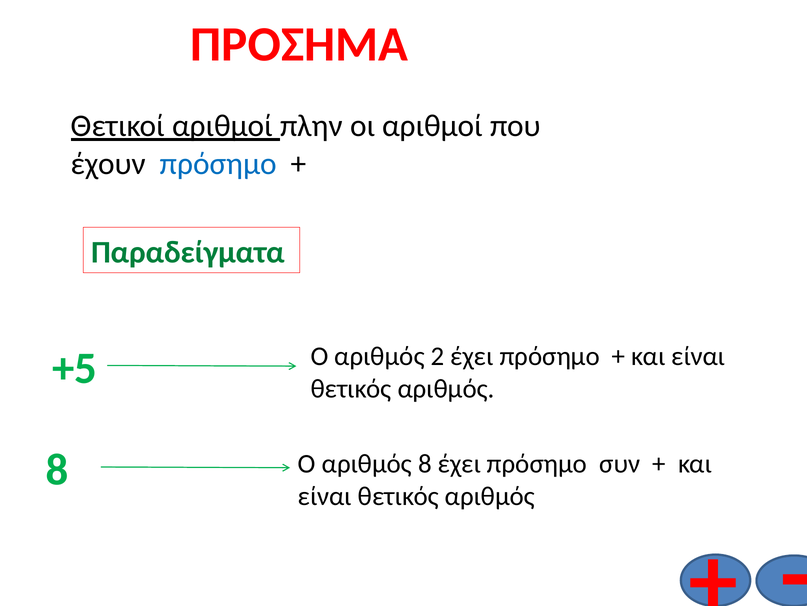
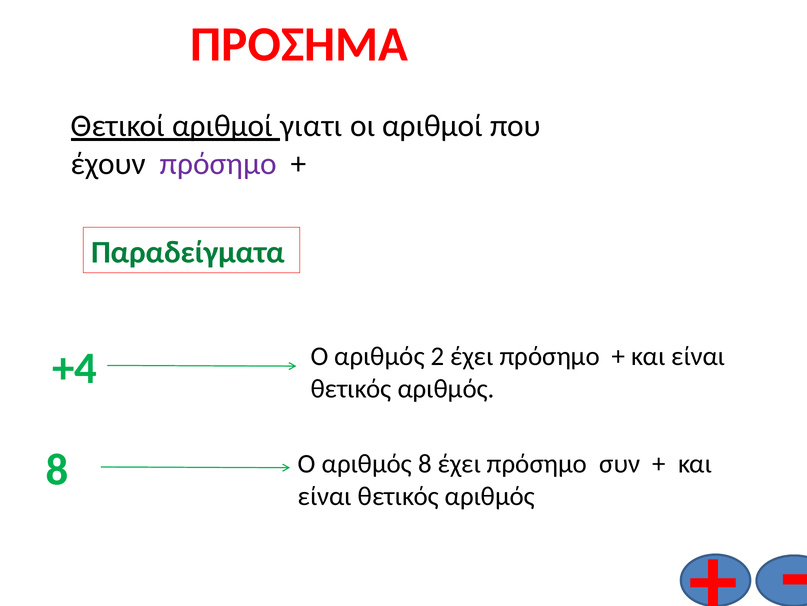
πλην: πλην -> γιατι (311, 126)
πρόσημο colour: blue -> purple (218, 164)
+5: +5 -> +4 (75, 368)
